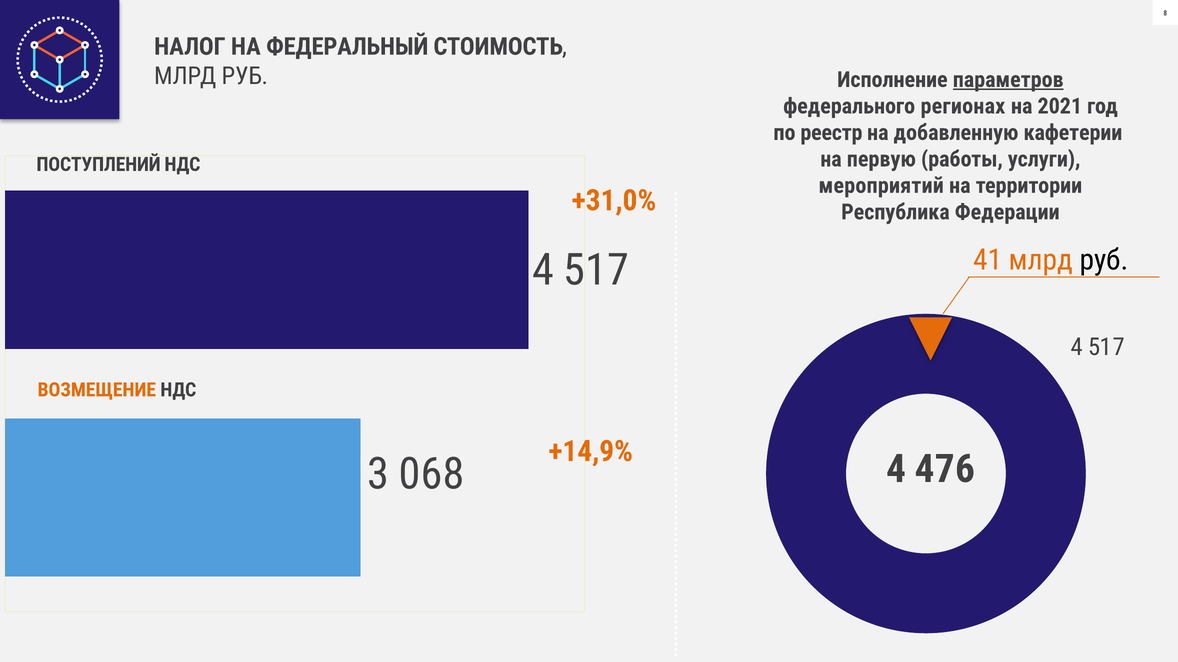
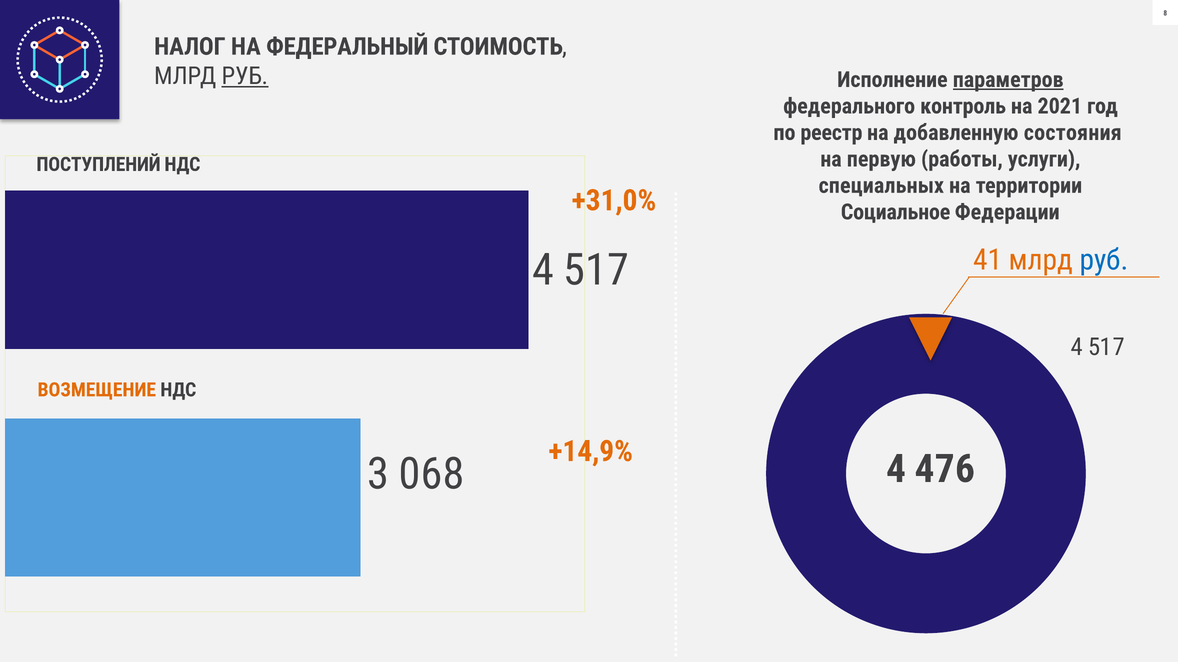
РУБ underline: none -> present (245, 76)
регионах: регионах -> контроль (963, 106)
кафетерии: кафетерии -> состояния (1073, 133)
мероприятий: мероприятий -> специальных (881, 186)
Республика: Республика -> Социальное (896, 212)
руб colour: black -> blue (1104, 260)
